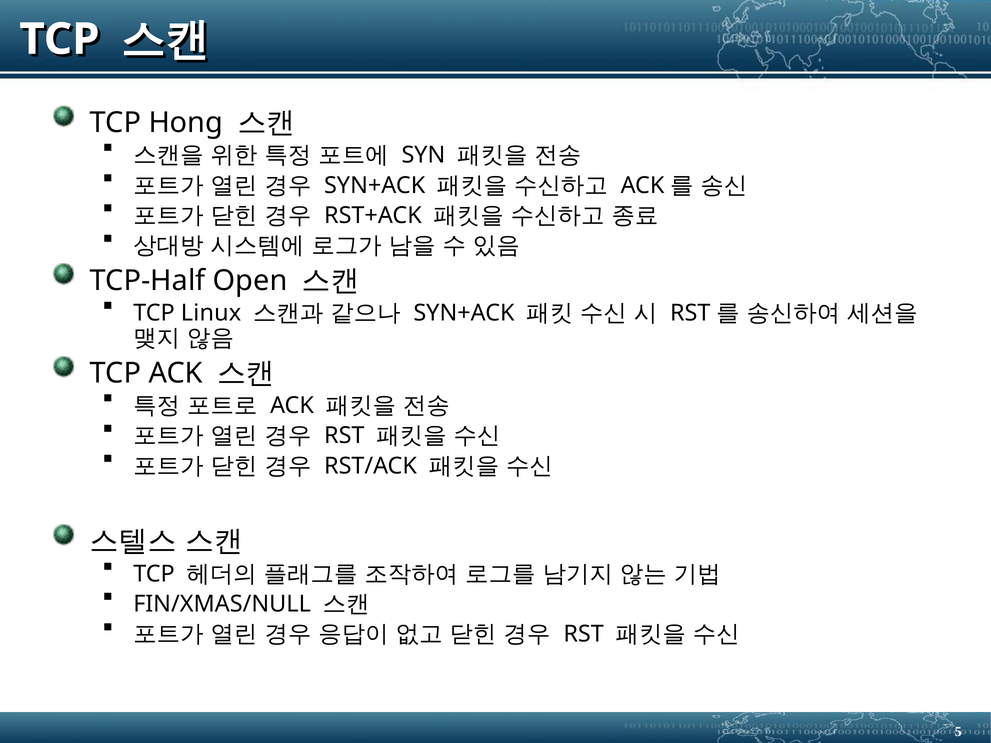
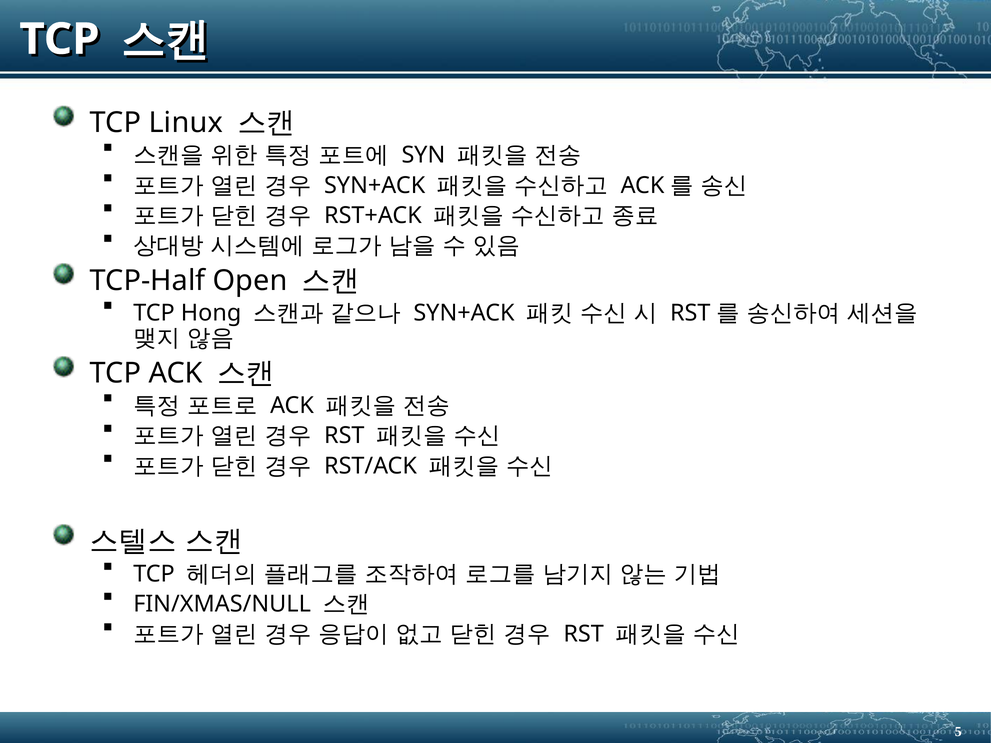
Hong: Hong -> Linux (186, 123)
Linux: Linux -> Hong (211, 313)
